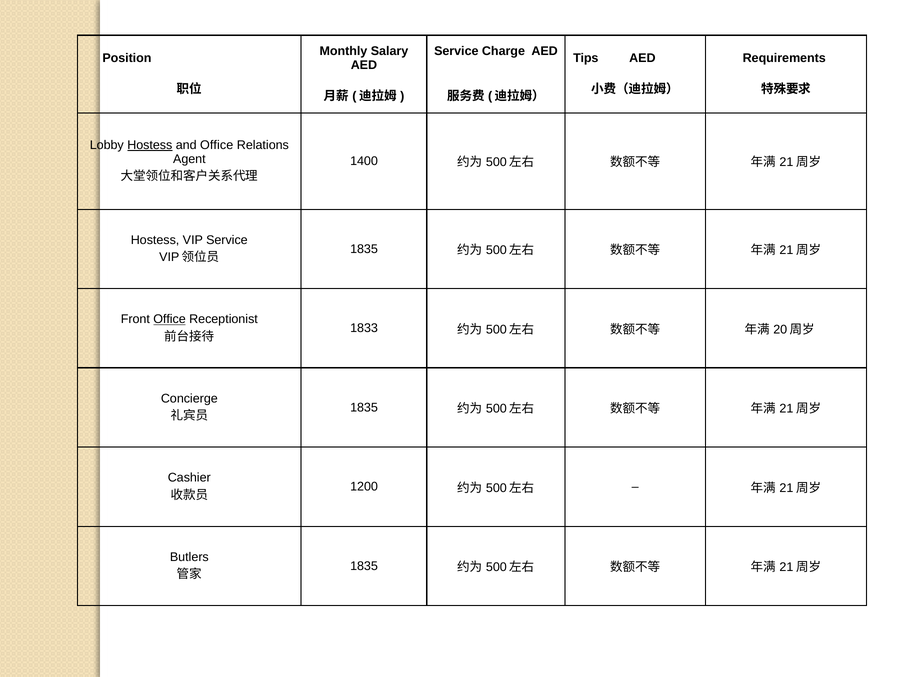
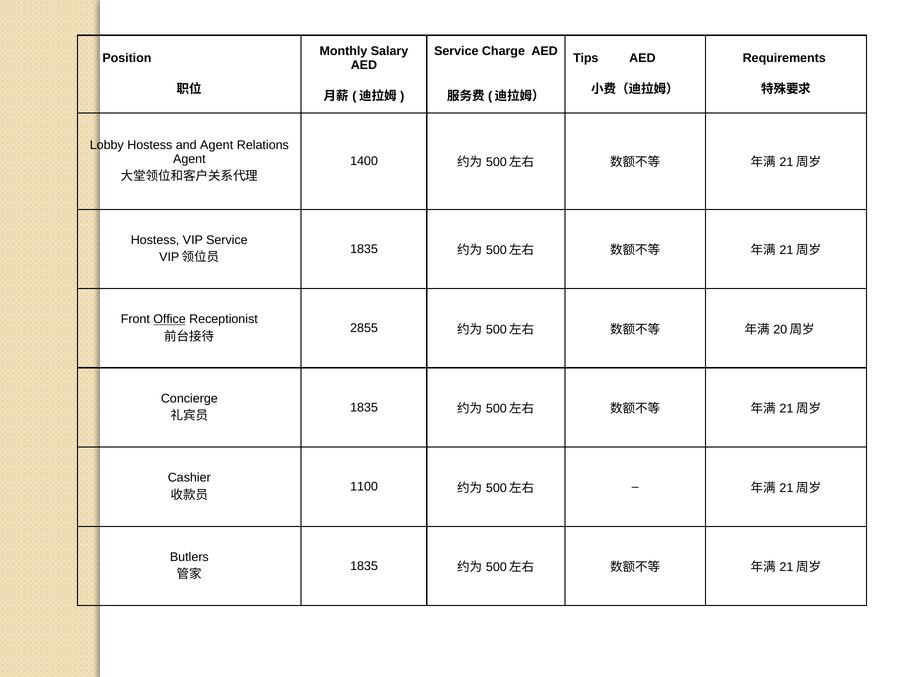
Hostess underline: present -> none (150, 145)
and Office: Office -> Agent (217, 145)
1833: 1833 -> 2855 (364, 328)
1200: 1200 -> 1100 (364, 486)
